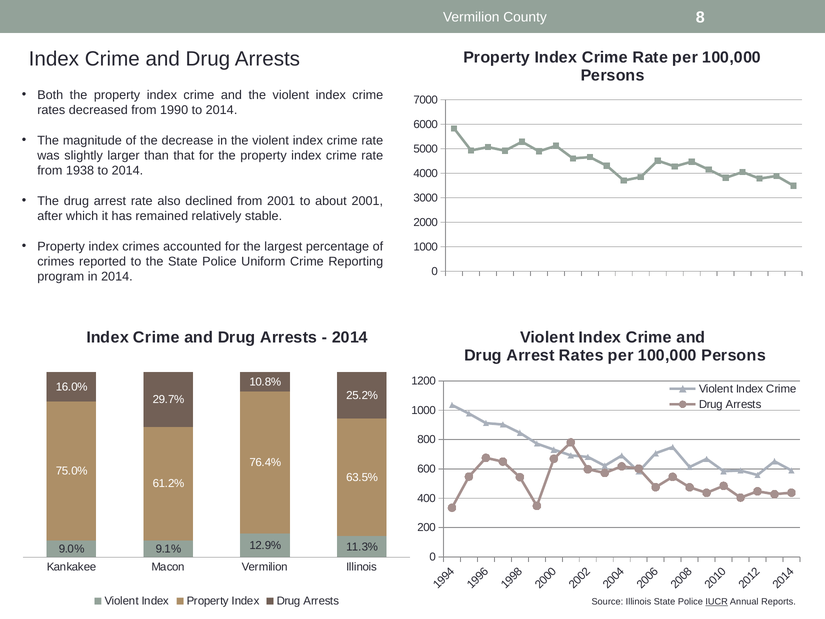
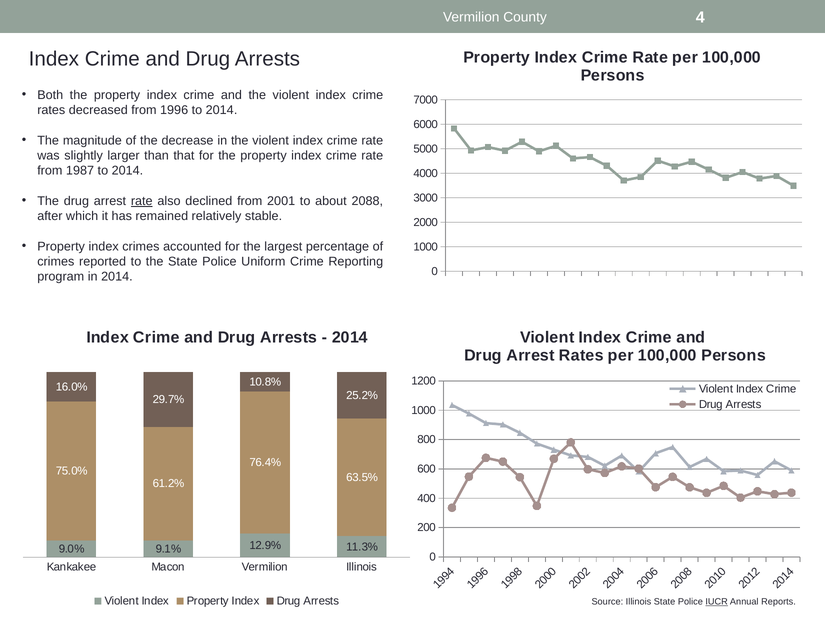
County 8: 8 -> 4 (700, 18)
1990: 1990 -> 1996 (174, 110)
1938: 1938 -> 1987 (80, 171)
rate underline: none -> present (142, 201)
about 2001: 2001 -> 2088 (367, 201)
